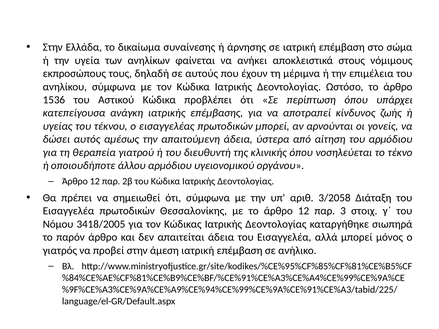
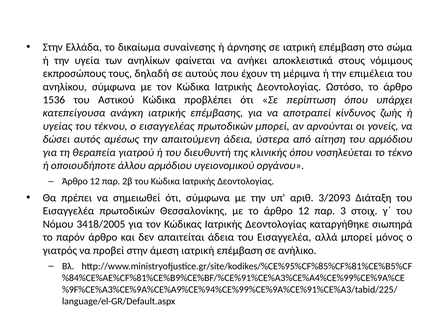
3/2058: 3/2058 -> 3/2093 (334, 198)
